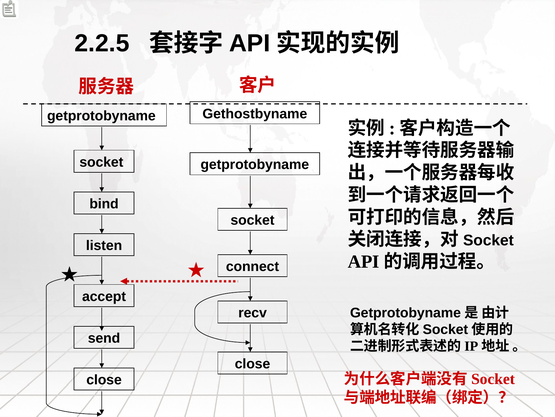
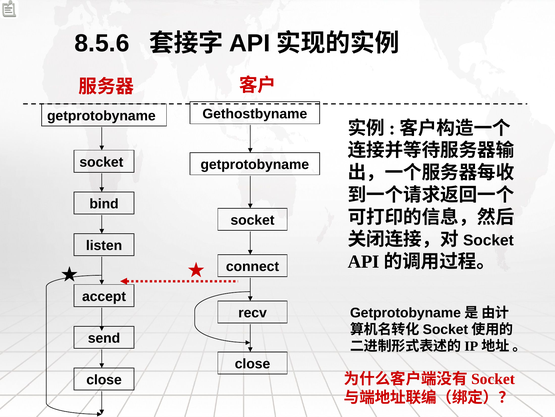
2.2.5: 2.2.5 -> 8.5.6 (102, 43)
